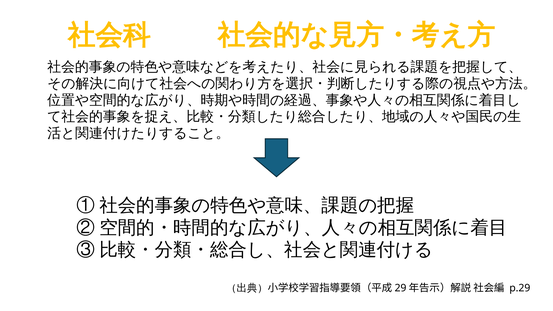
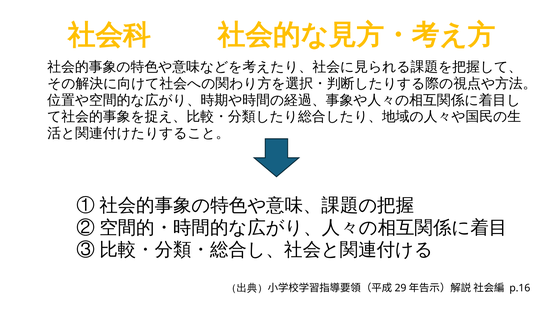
p.29: p.29 -> p.16 (520, 288)
